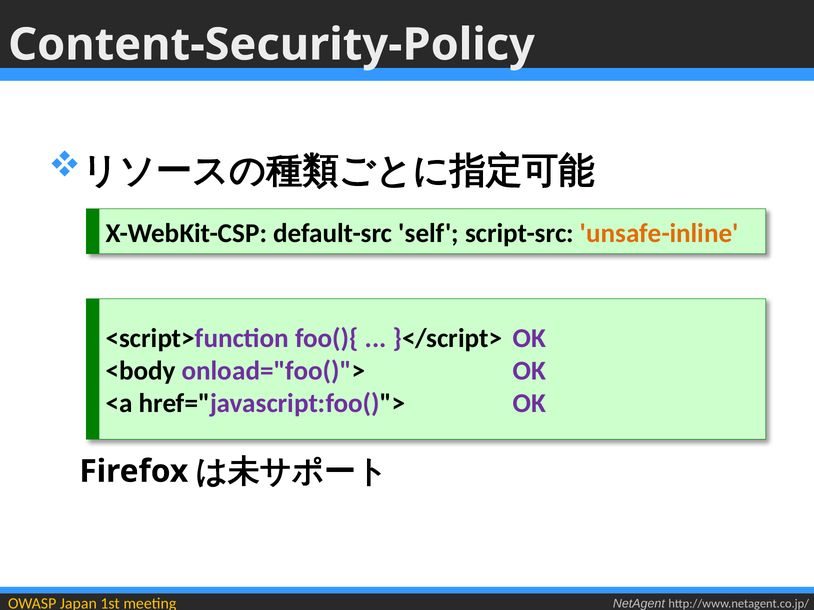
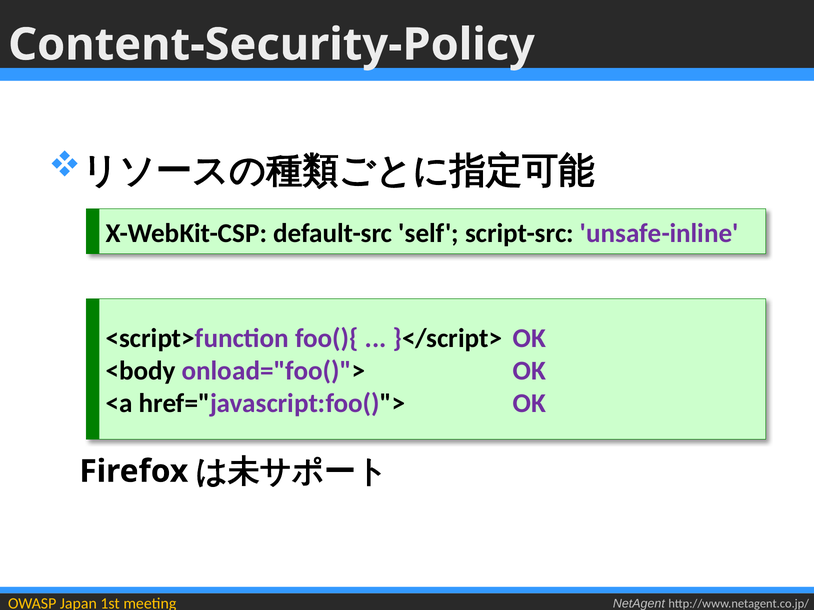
unsafe-inline colour: orange -> purple (659, 233)
